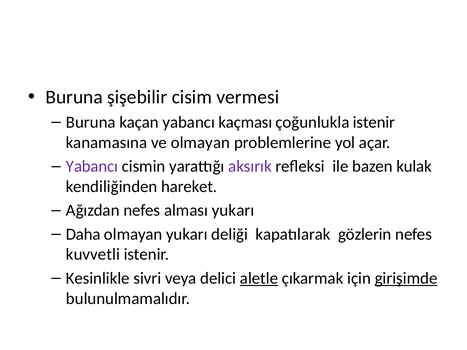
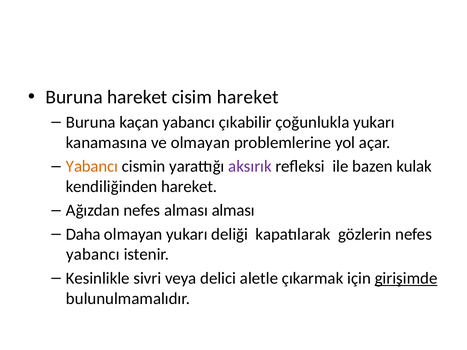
Buruna şişebilir: şişebilir -> hareket (137, 97)
cisim vermesi: vermesi -> hareket (248, 97)
kaçması: kaçması -> çıkabilir (245, 122)
çoğunlukla istenir: istenir -> yukarı (374, 122)
Yabancı colour: purple -> orange (92, 166)
alması yukarı: yukarı -> alması (233, 211)
kuvvetli: kuvvetli -> yabancı (93, 255)
aletle underline: present -> none (259, 278)
